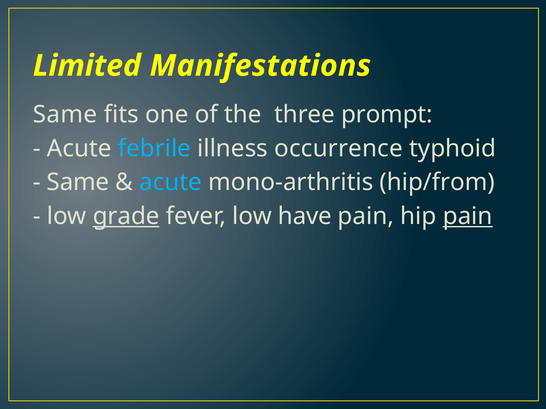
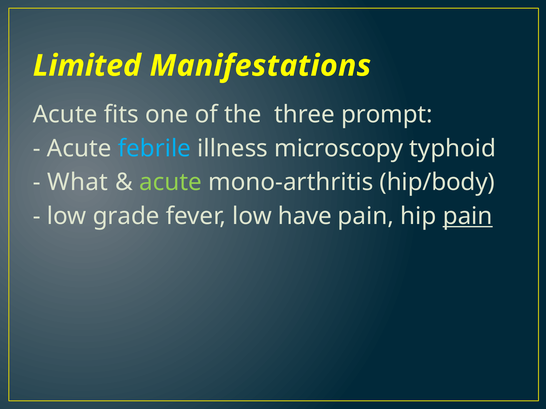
Same: Same -> Acute (65, 115)
occurrence: occurrence -> microscopy (339, 149)
Same: Same -> What (78, 183)
acute colour: light blue -> light green (170, 183)
hip/from: hip/from -> hip/body (437, 183)
grade underline: present -> none (126, 216)
